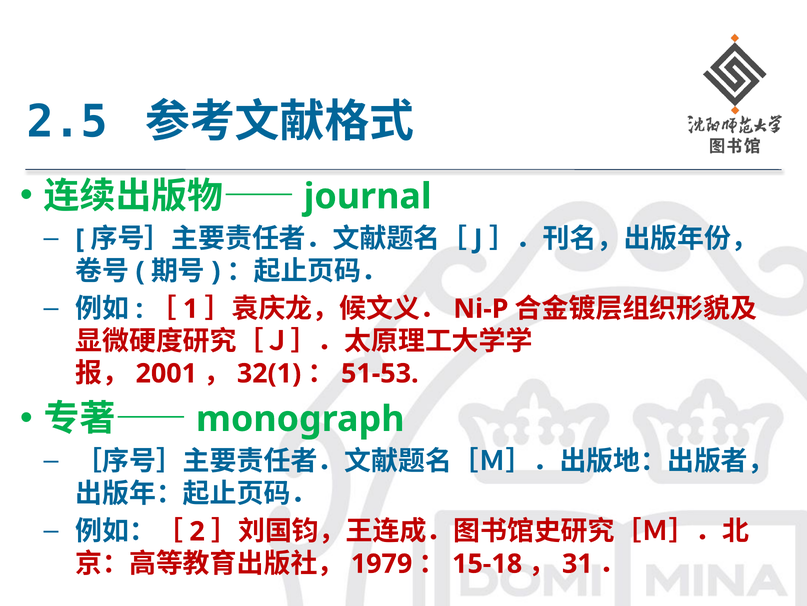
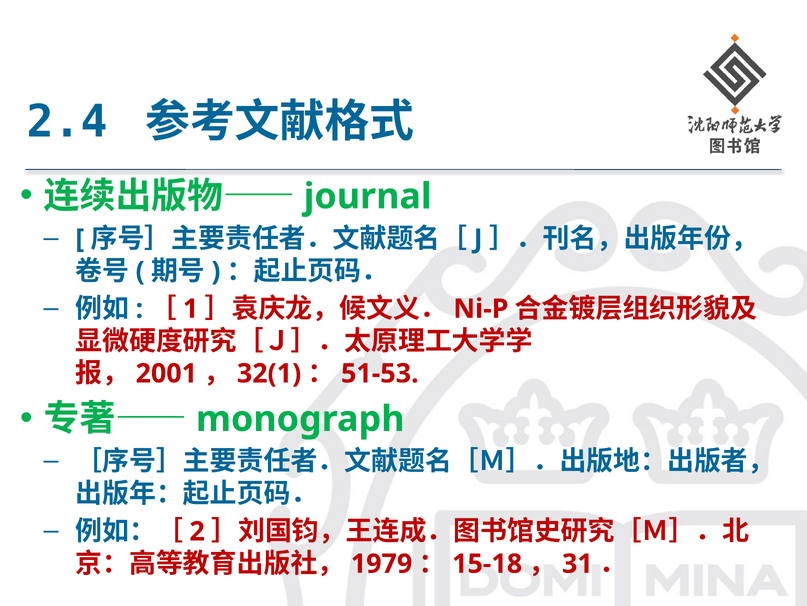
2.5: 2.5 -> 2.4 (67, 122)
